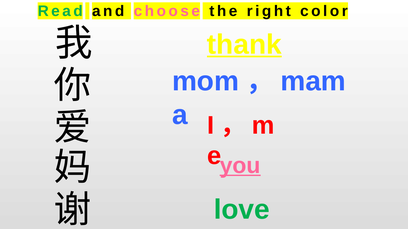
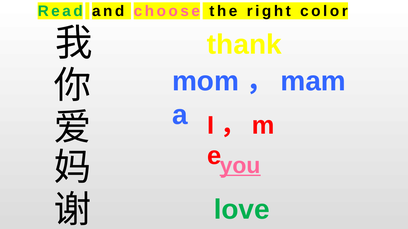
thank underline: present -> none (244, 45)
